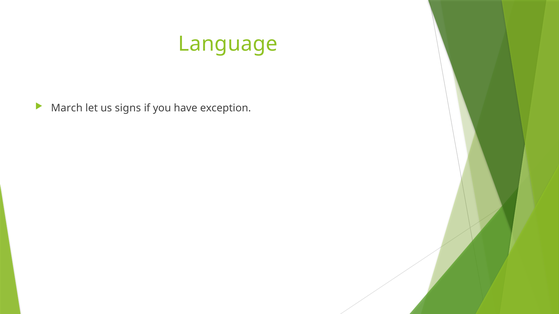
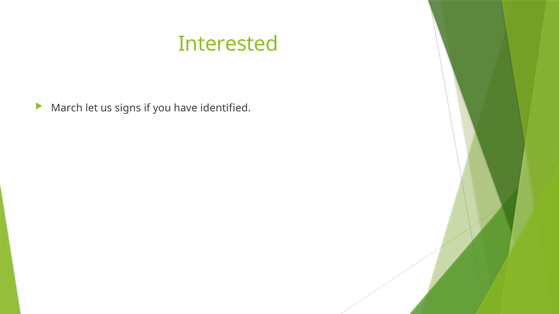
Language: Language -> Interested (228, 44)
exception: exception -> identified (226, 108)
